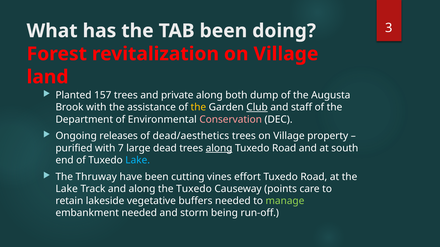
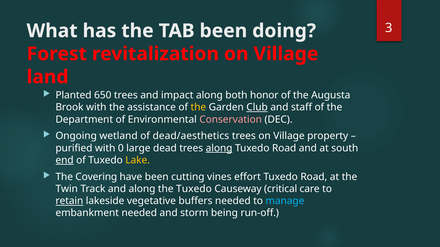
157: 157 -> 650 (103, 95)
private: private -> impact (177, 95)
dump: dump -> honor (264, 95)
releases: releases -> wetland (119, 136)
7: 7 -> 0 (121, 148)
end underline: none -> present (65, 160)
Lake colour: light blue -> yellow (138, 160)
Thruway: Thruway -> Covering (96, 177)
Lake: Lake -> Twin (67, 189)
points: points -> critical (281, 189)
retain underline: none -> present (69, 201)
manage colour: light green -> light blue (285, 201)
